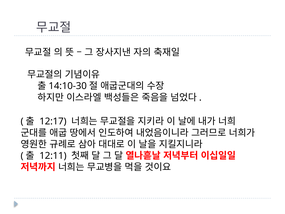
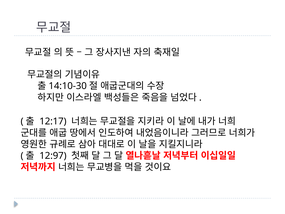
12:11: 12:11 -> 12:97 (53, 156)
